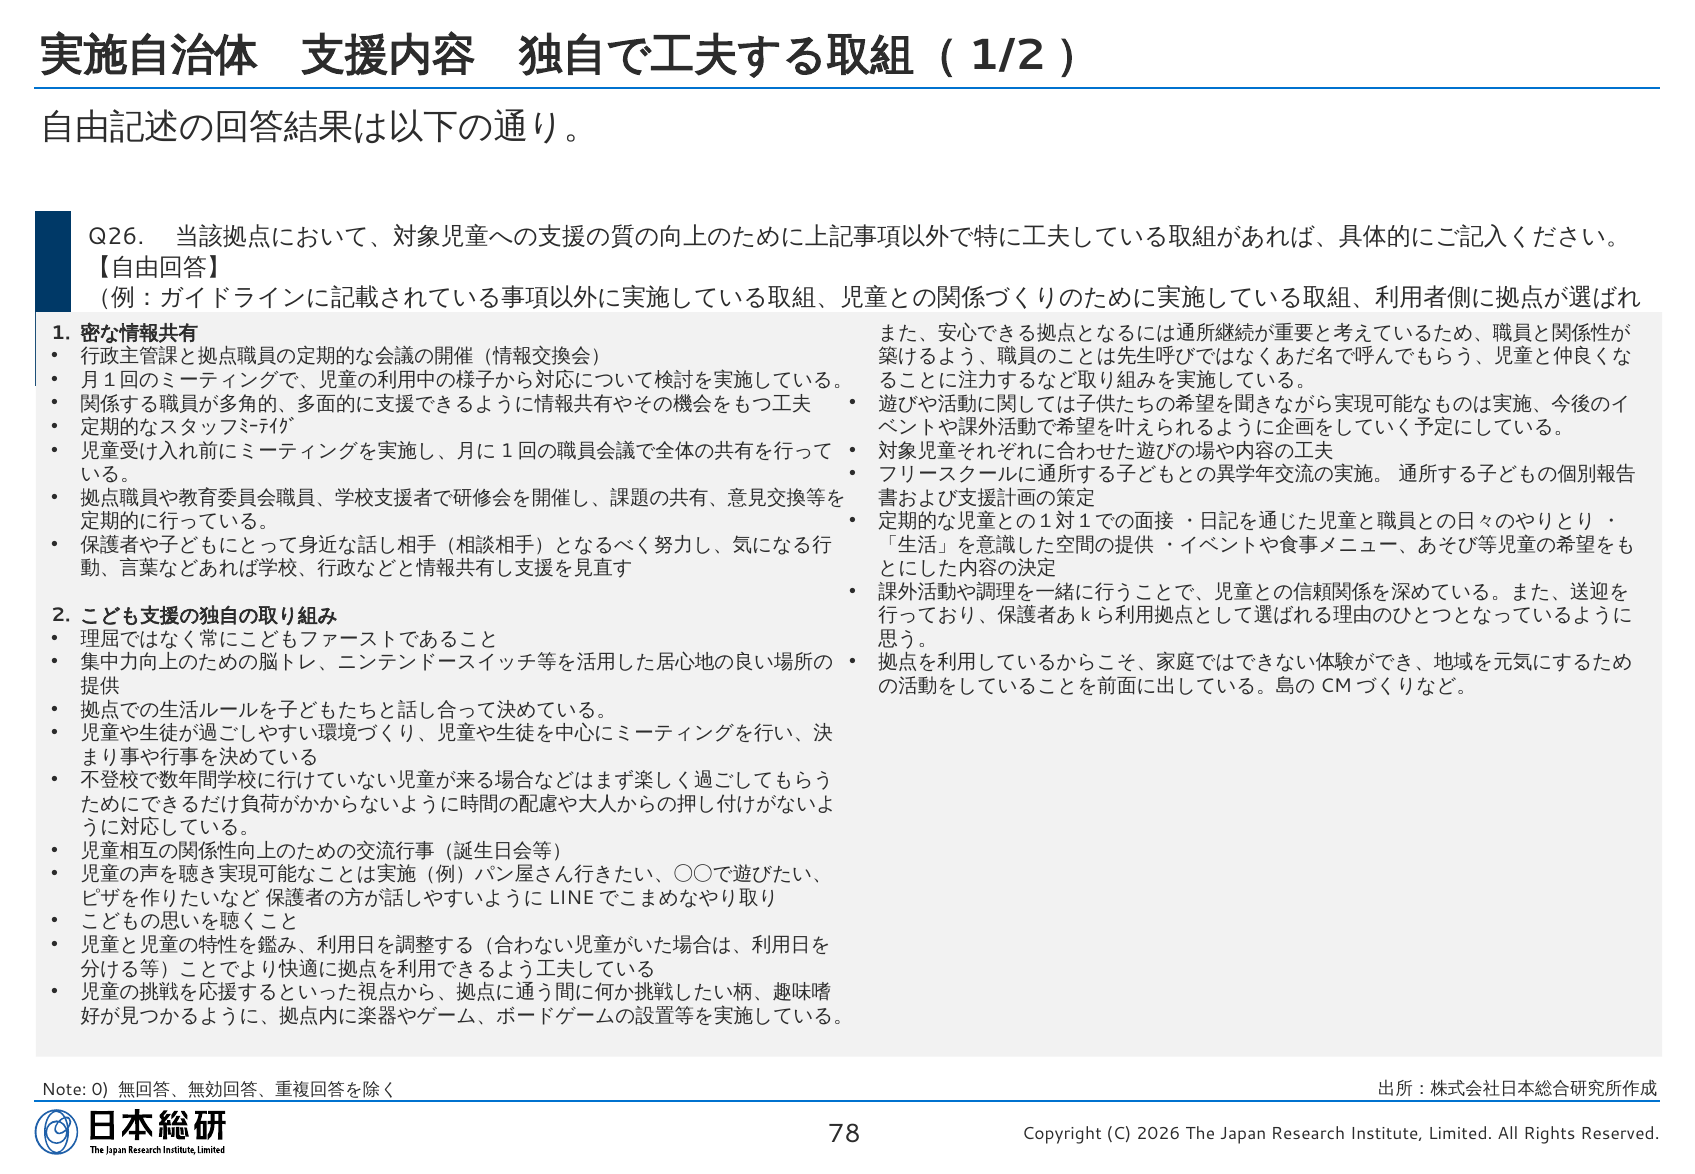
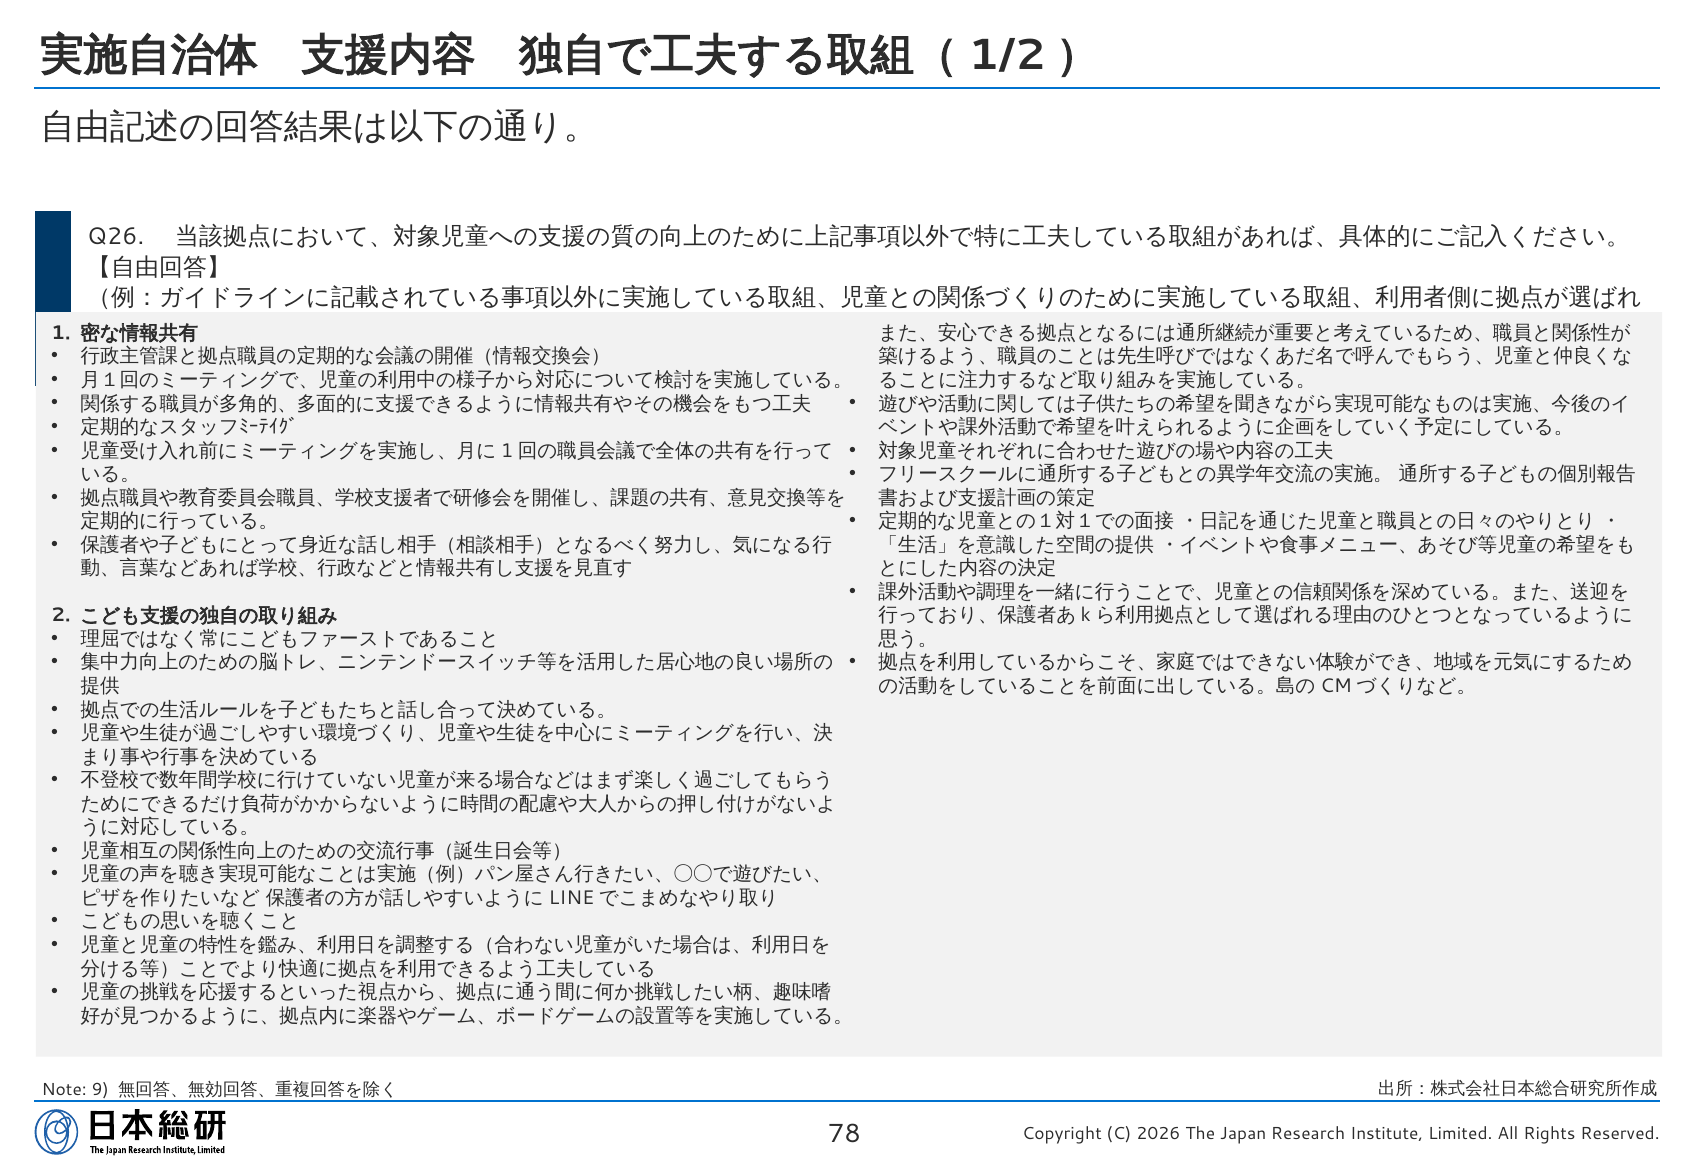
0: 0 -> 9 (100, 1089)
